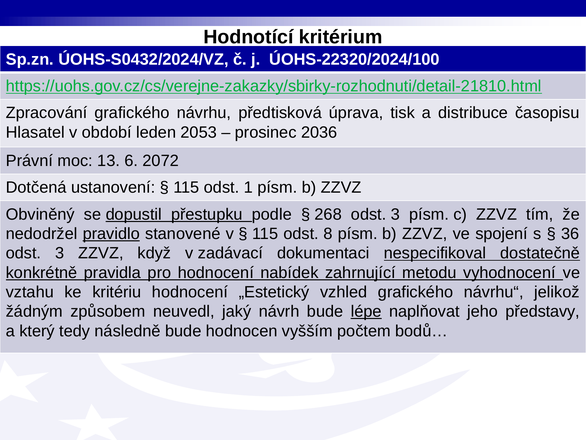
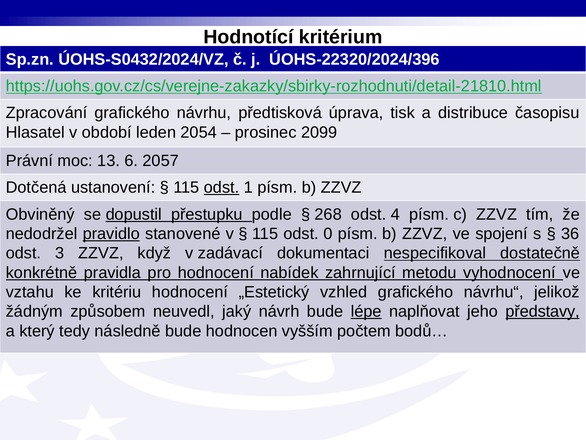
ÚOHS-22320/2024/100: ÚOHS-22320/2024/100 -> ÚOHS-22320/2024/396 (354, 59)
2053: 2053 -> 2054 (199, 132)
2036: 2036 -> 2099 (319, 132)
2072: 2072 -> 2057 (161, 160)
odst underline: none -> present (222, 187)
268 odst 3: 3 -> 4 (395, 214)
8: 8 -> 0 (328, 233)
představy underline: none -> present (543, 311)
